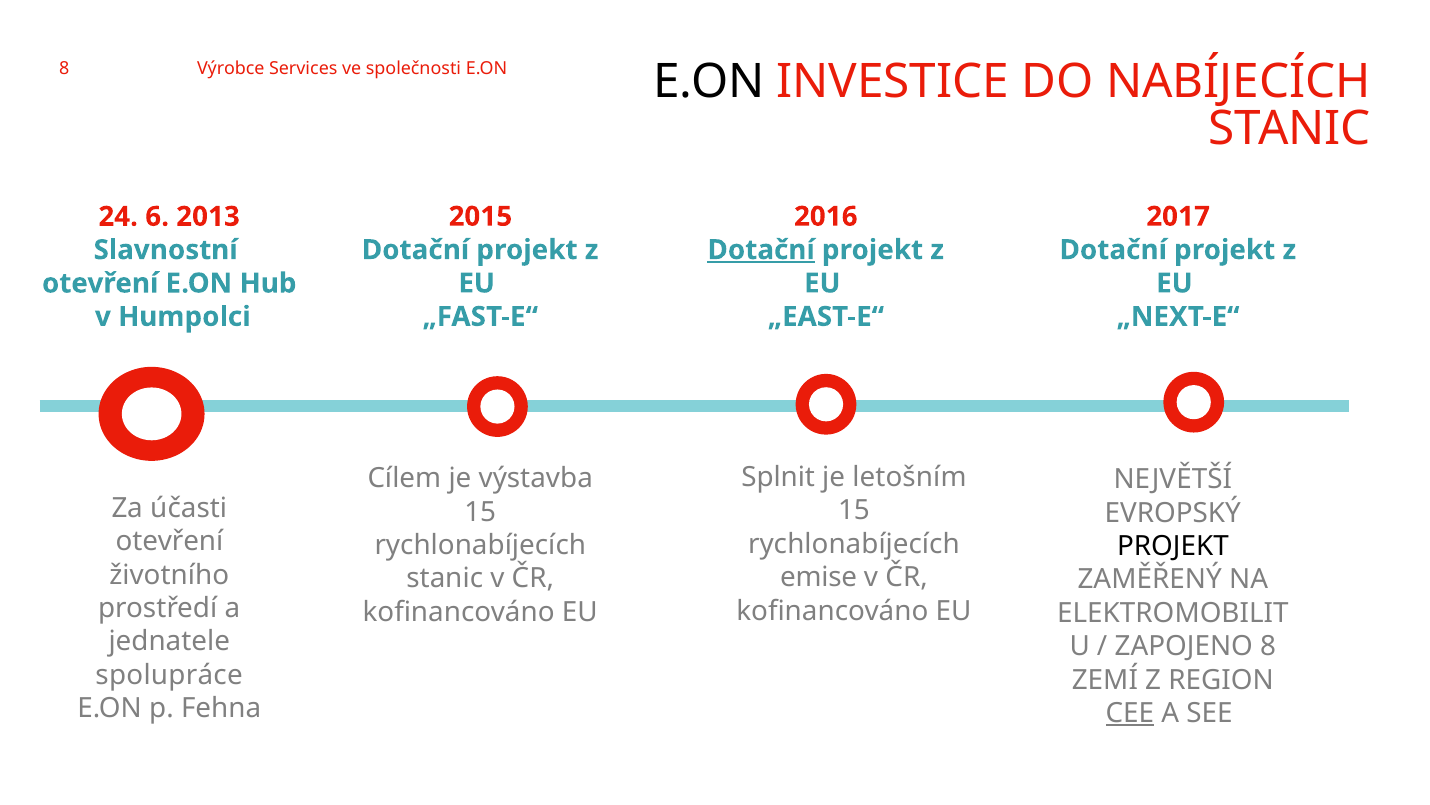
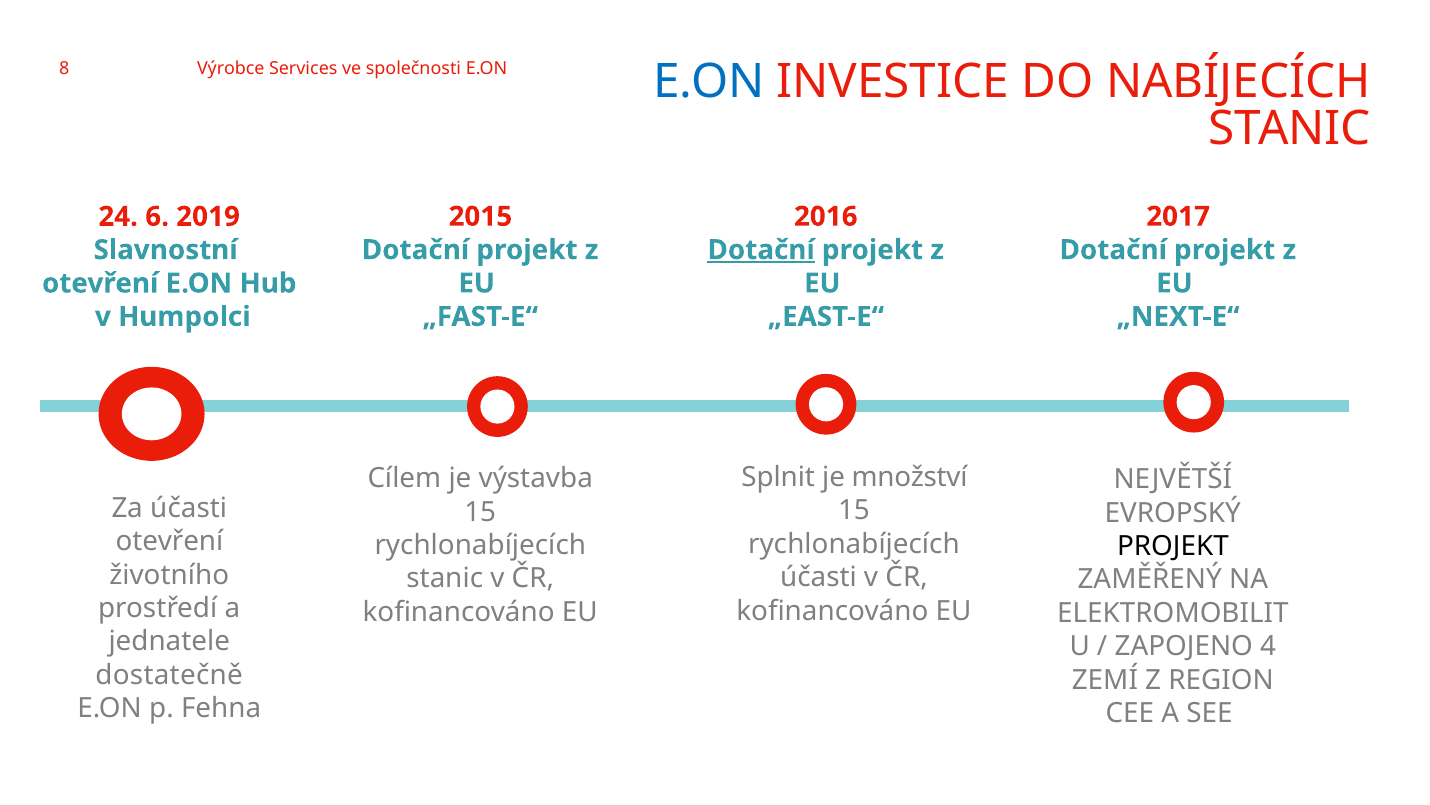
E.ON colour: black -> blue (709, 82)
2013: 2013 -> 2019 (208, 217)
letošním: letošním -> množství (910, 477)
emise: emise -> účasti (818, 578)
ZAPOJENO 8: 8 -> 4 (1268, 647)
spolupráce: spolupráce -> dostatečně (169, 675)
CEE underline: present -> none (1130, 713)
